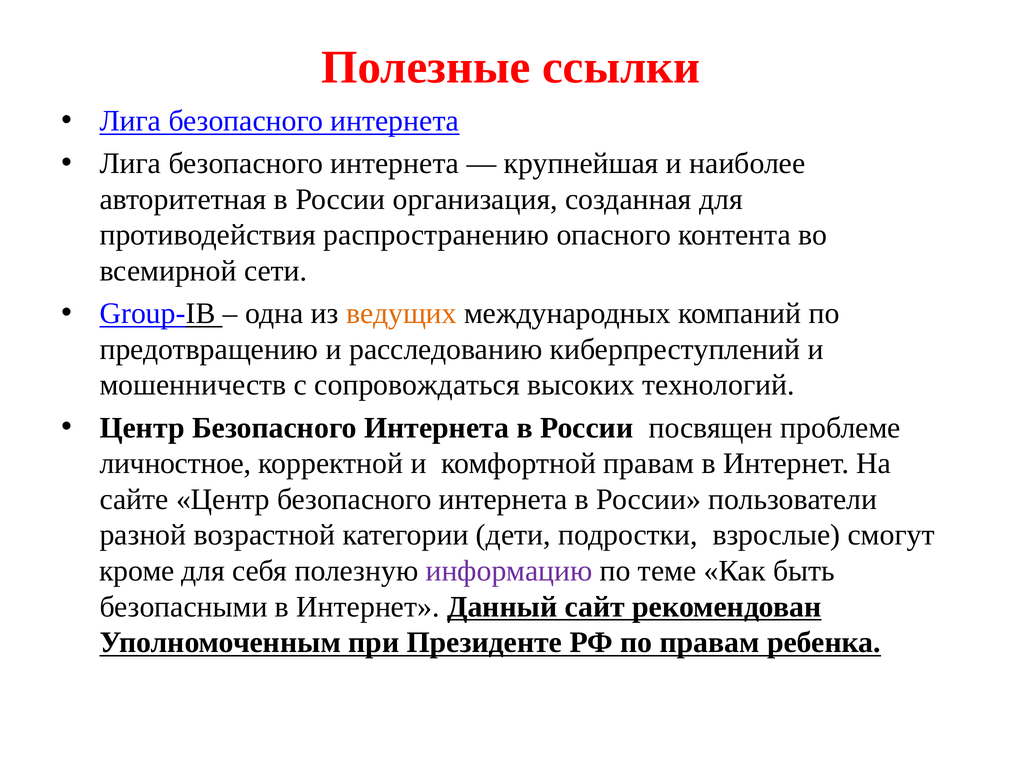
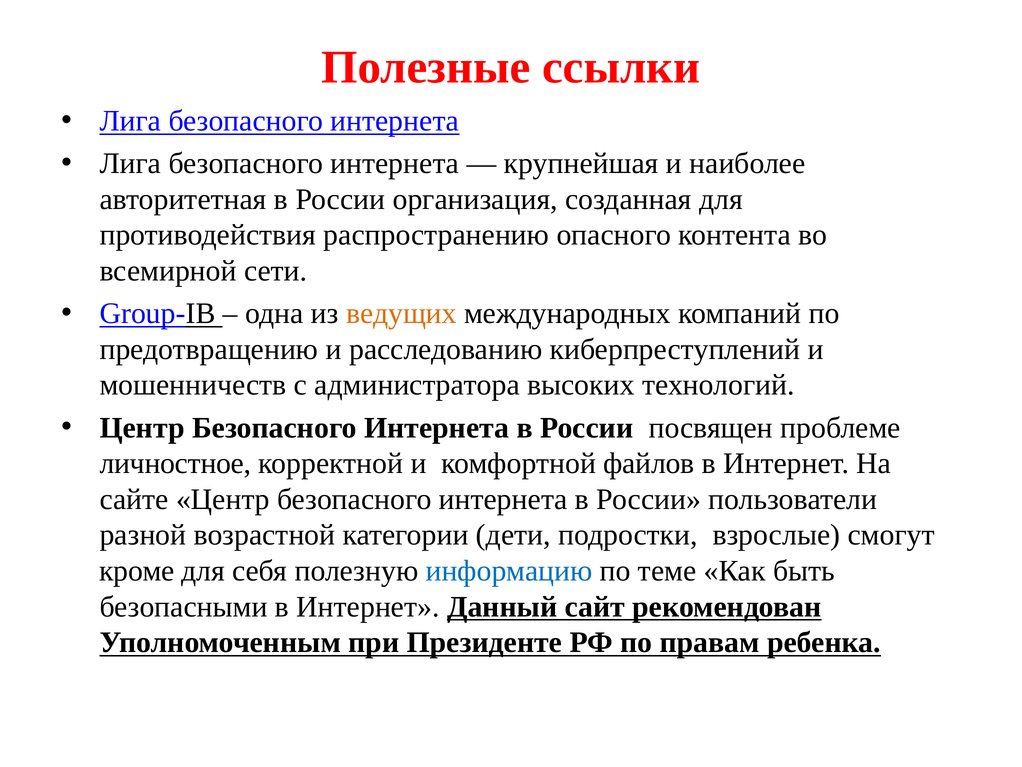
сопровождаться: сопровождаться -> администратора (417, 385)
комфортной правам: правам -> файлов (649, 463)
информацию colour: purple -> blue (509, 571)
